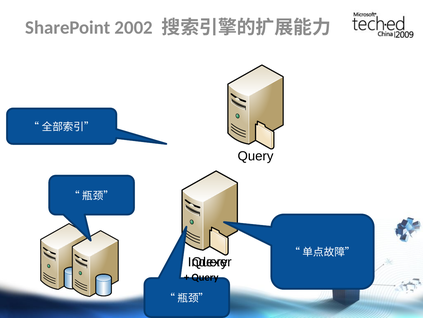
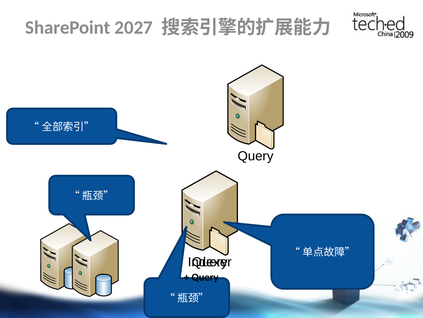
2002: 2002 -> 2027 (134, 27)
